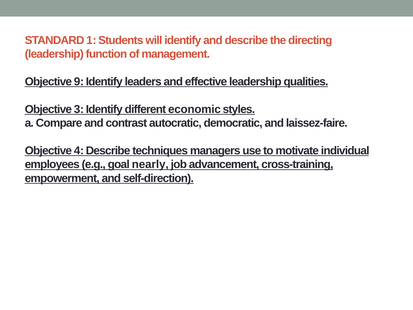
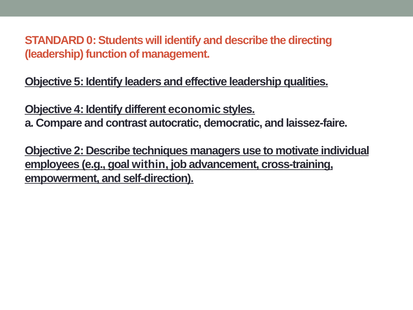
1: 1 -> 0 (91, 40)
9: 9 -> 5 (79, 82)
3: 3 -> 4 (79, 109)
4: 4 -> 2 (79, 151)
nearly: nearly -> within (150, 164)
